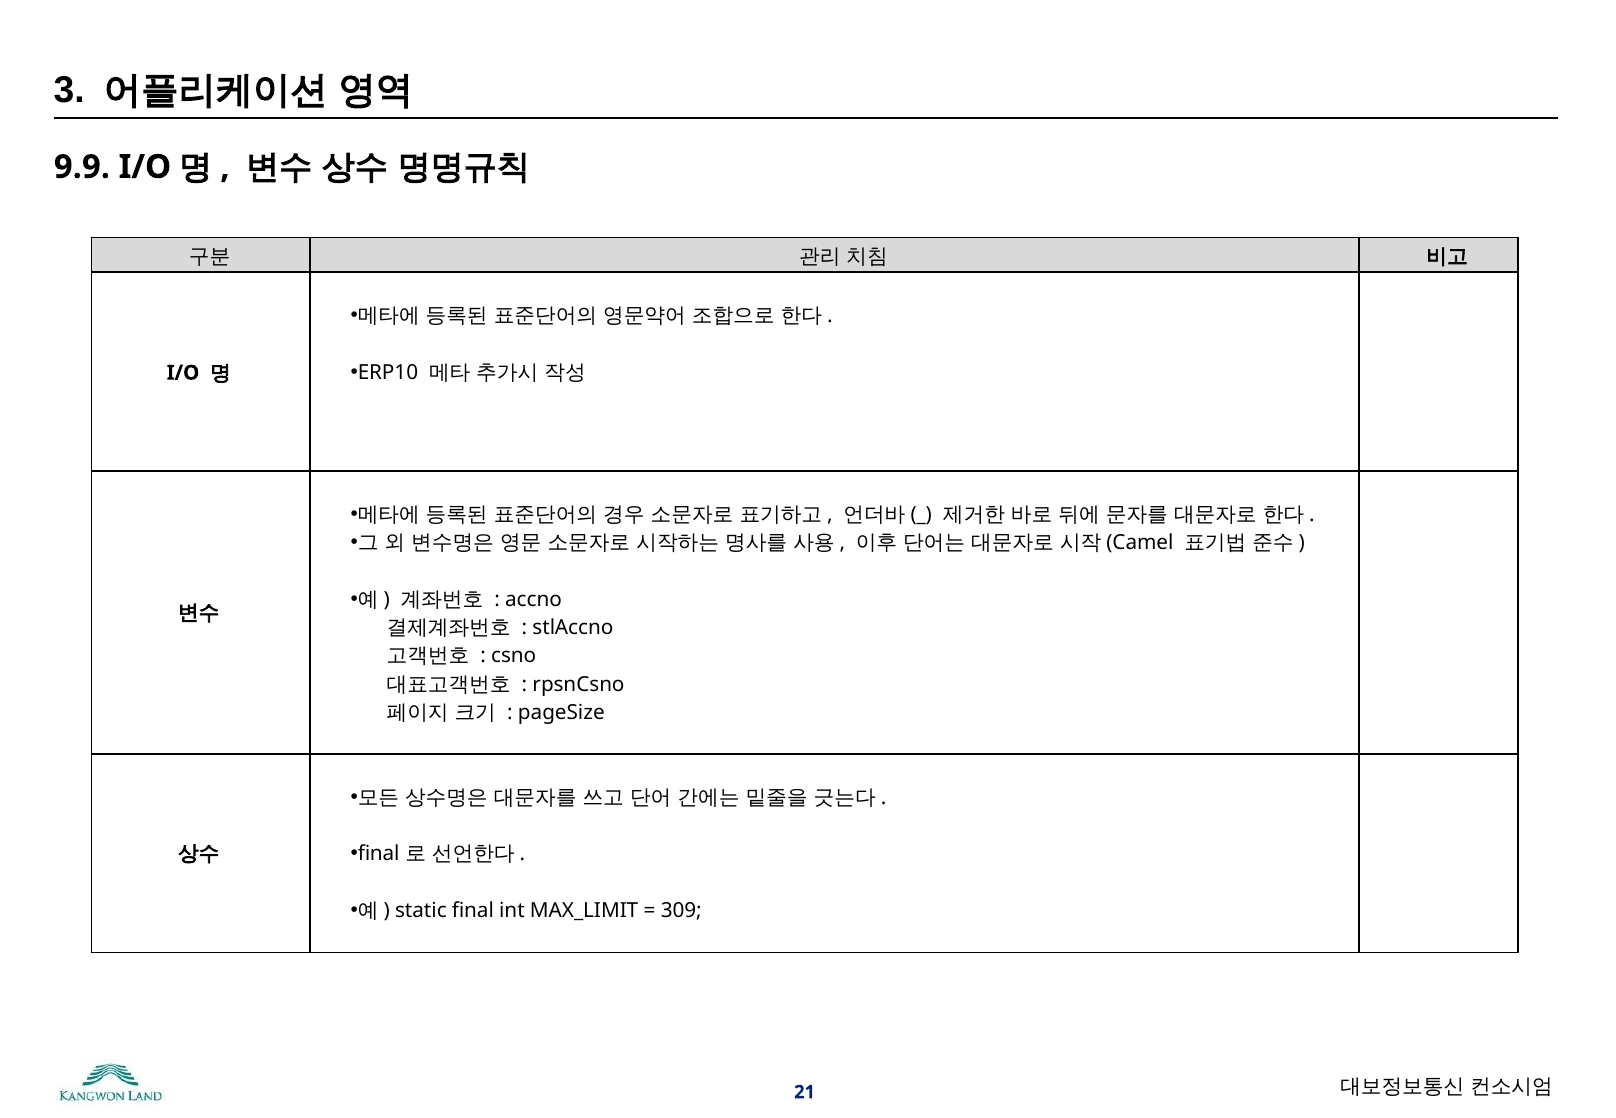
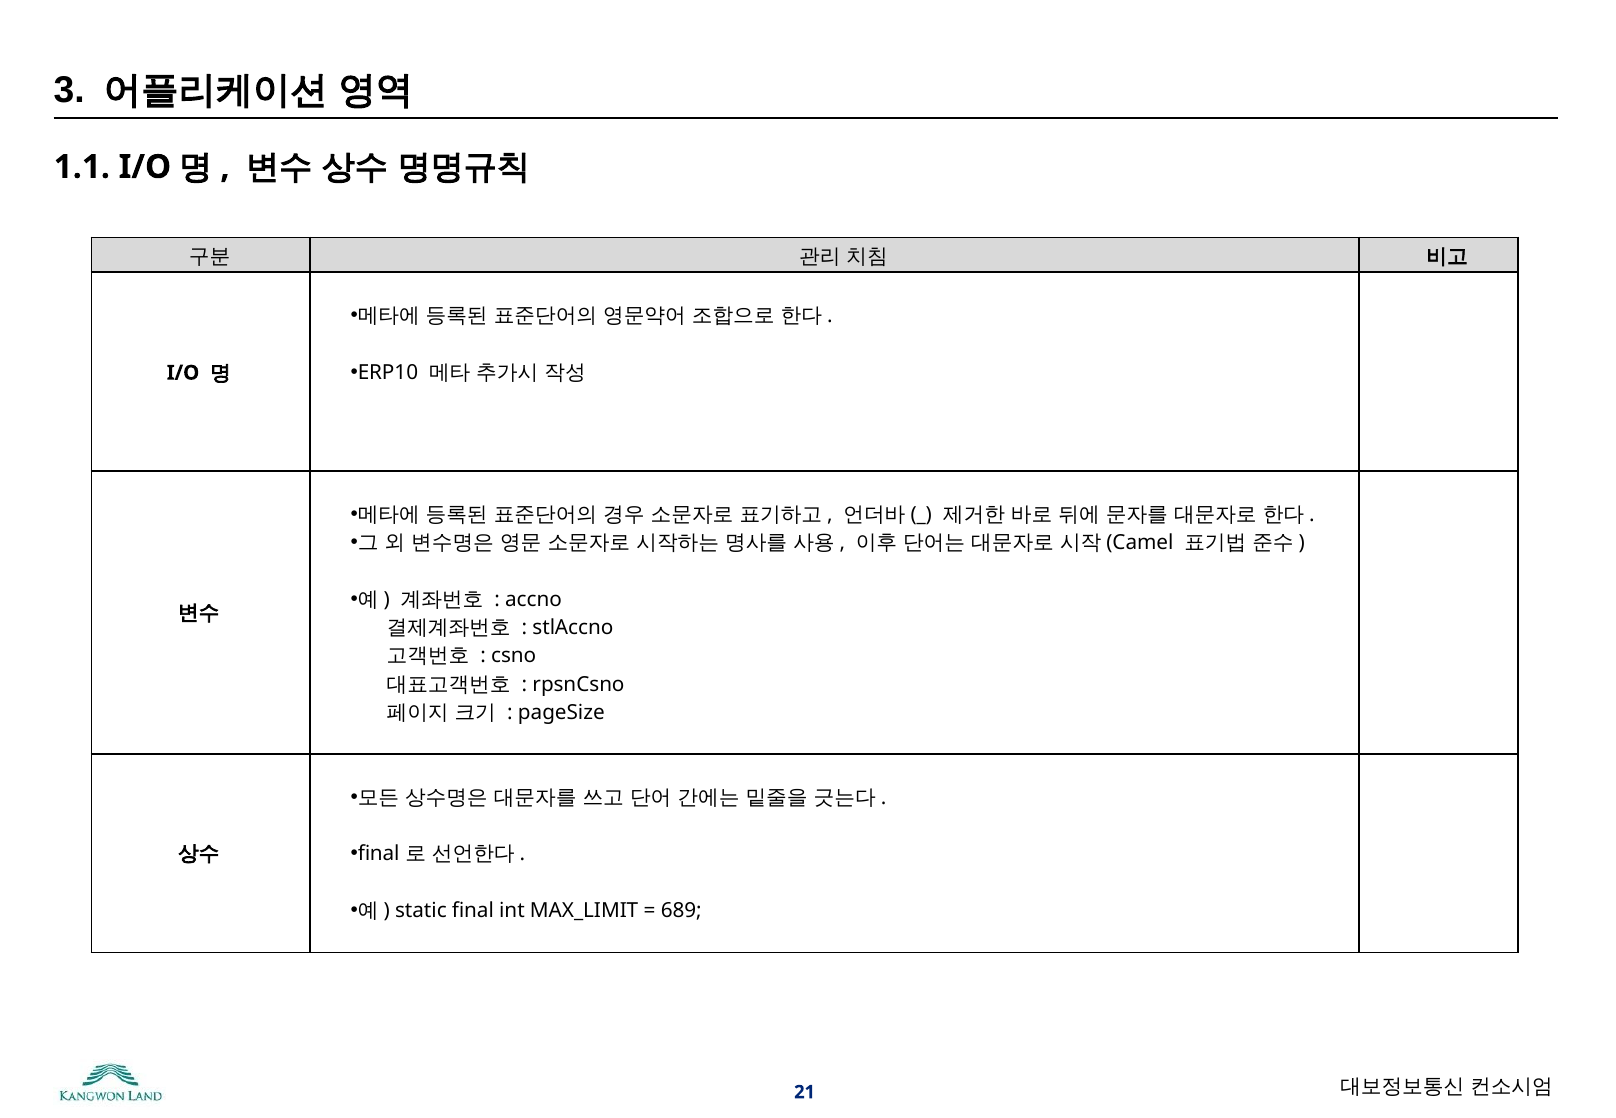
9.9: 9.9 -> 1.1 (82, 167)
309: 309 -> 689 (681, 911)
